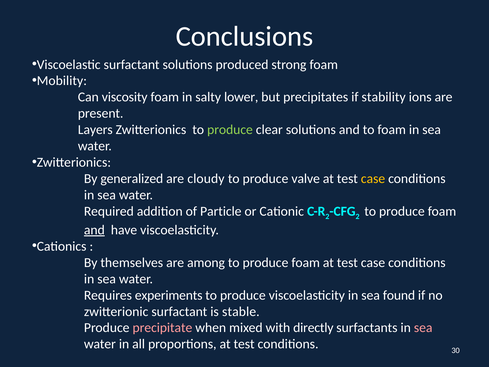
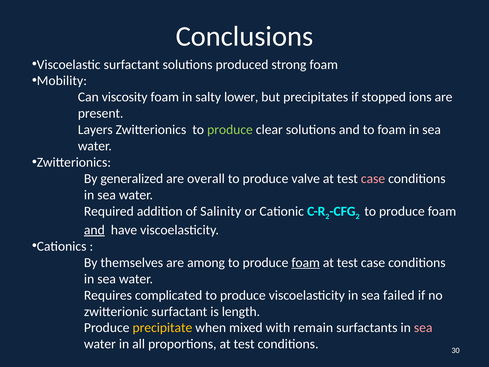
stability: stability -> stopped (384, 97)
cloudy: cloudy -> overall (206, 179)
case colour: yellow -> pink (373, 179)
Particle: Particle -> Salinity (221, 211)
foam underline: none -> present (306, 262)
experiments: experiments -> complicated (169, 295)
found: found -> failed (399, 295)
stable: stable -> length (241, 311)
precipitate colour: pink -> yellow (162, 328)
directly: directly -> remain (313, 328)
